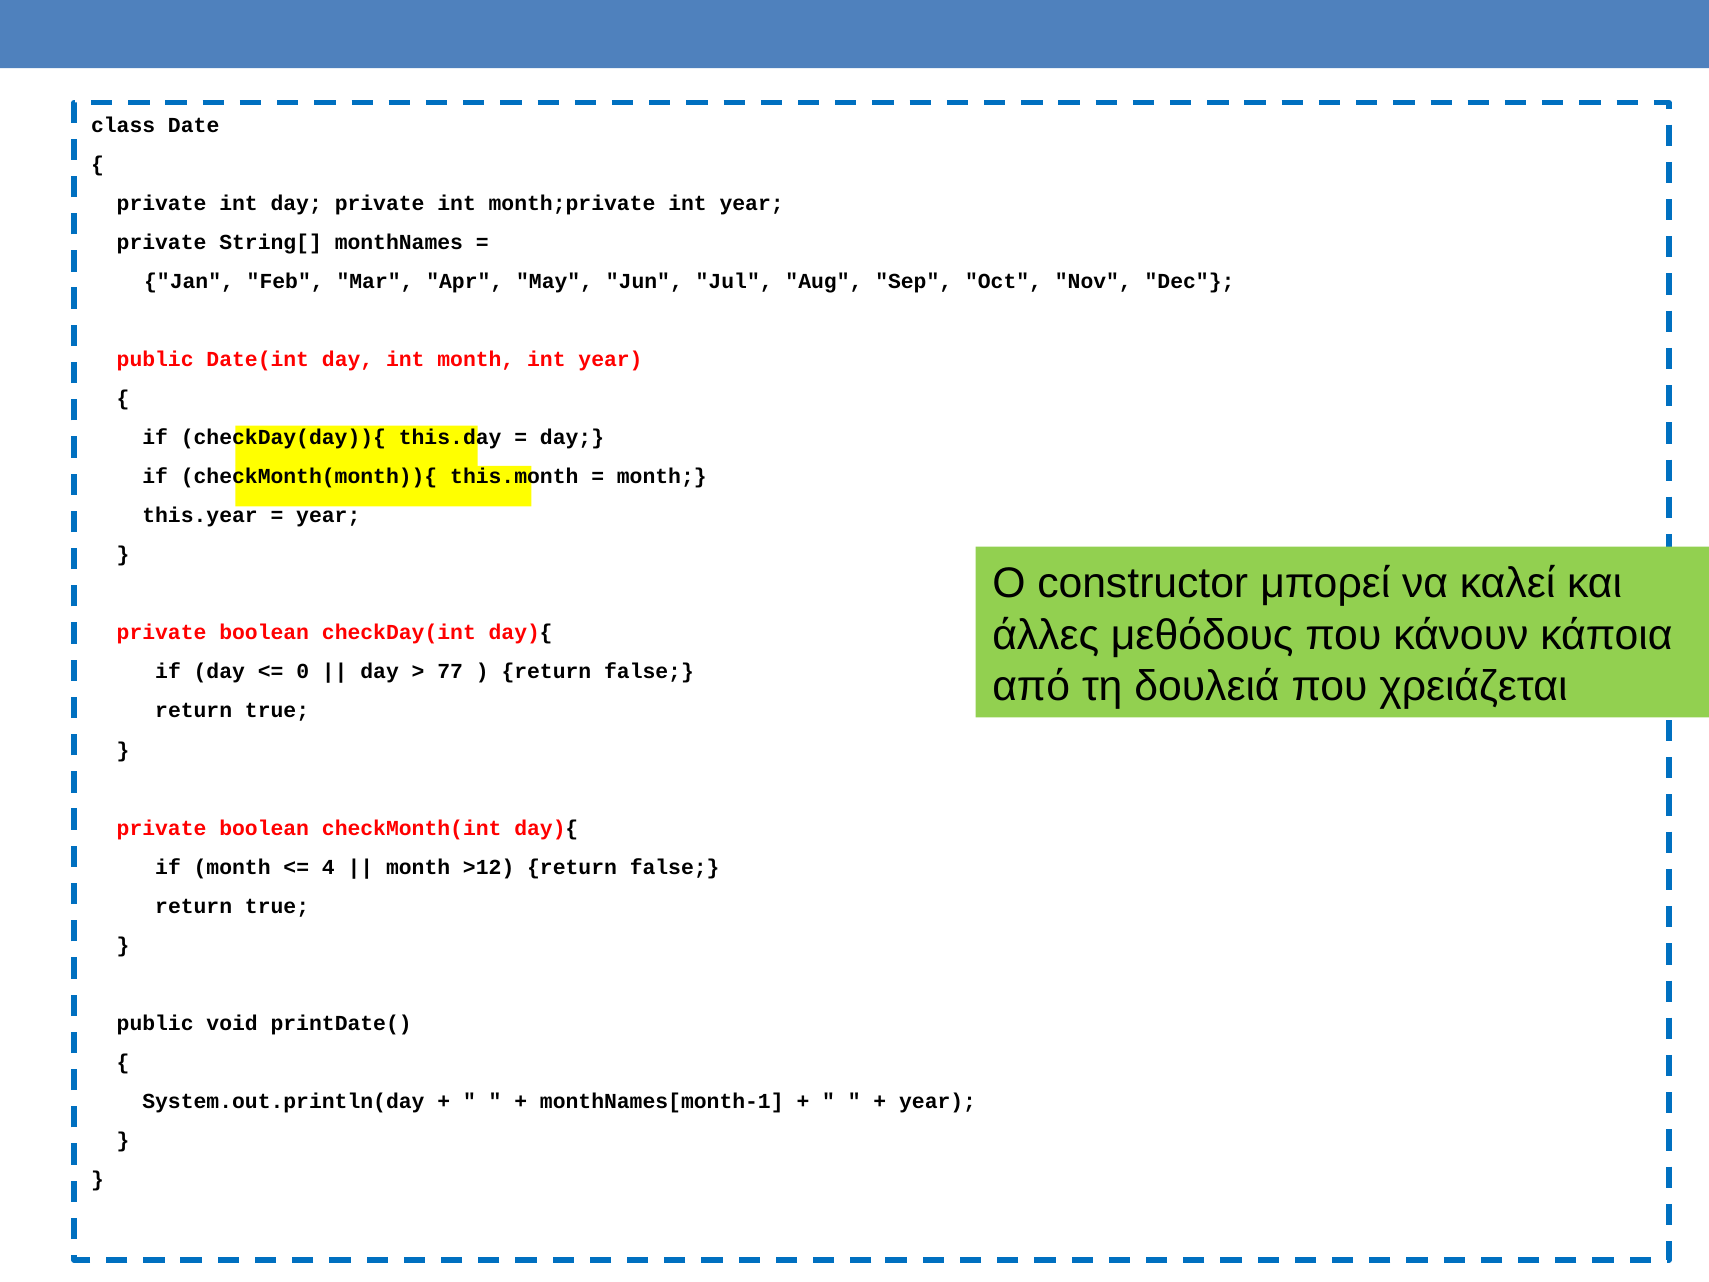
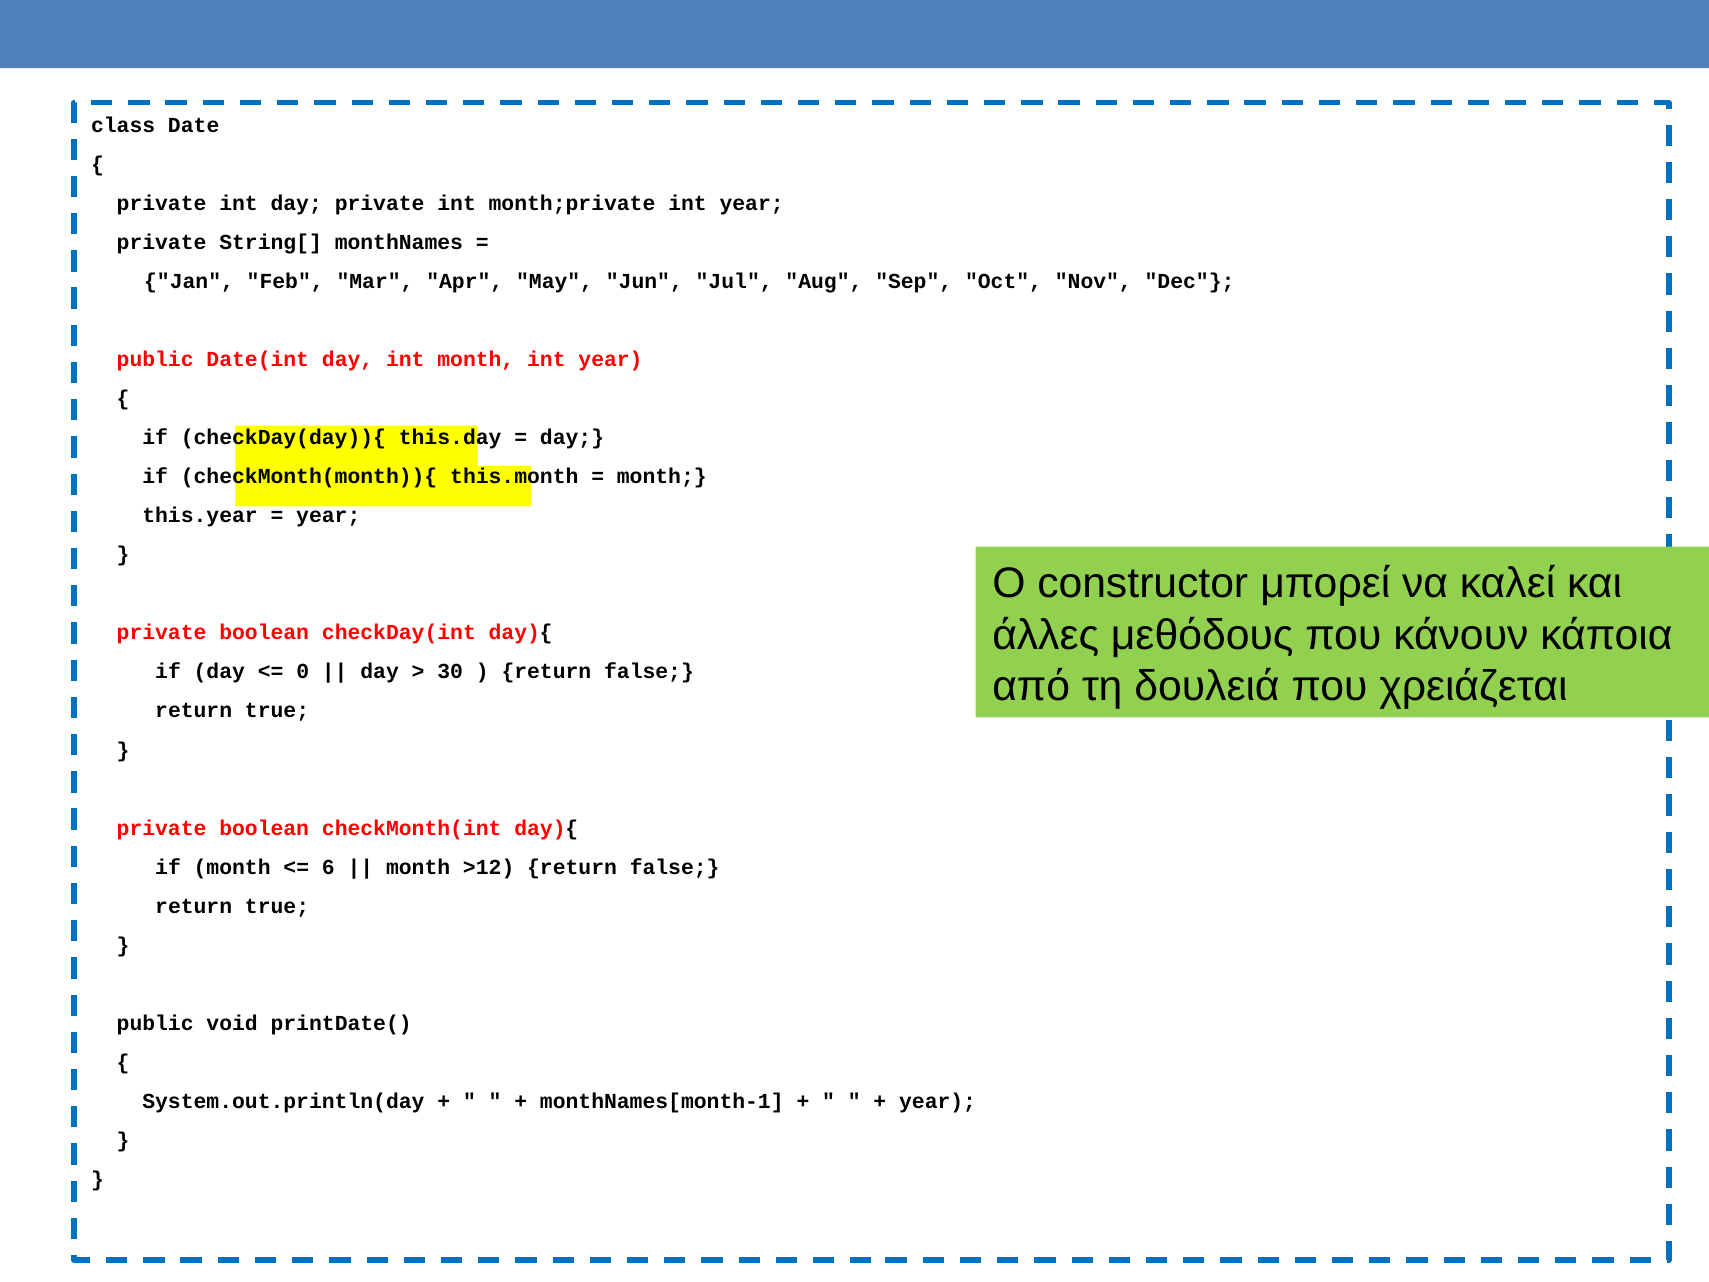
77: 77 -> 30 (450, 672)
4: 4 -> 6 (328, 867)
